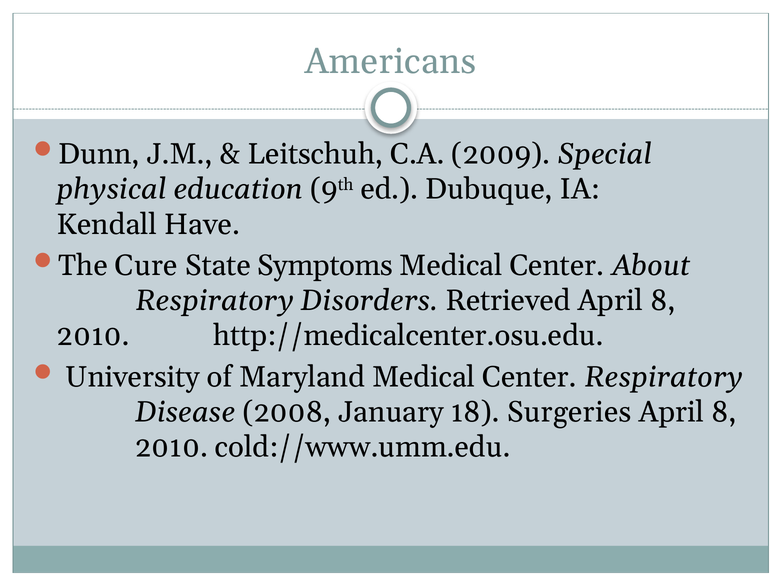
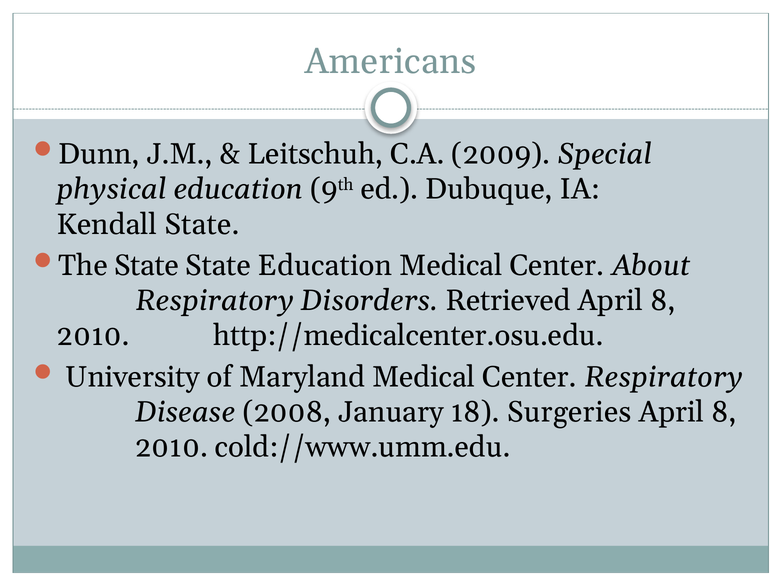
Kendall Have: Have -> State (202, 225)
The Cure: Cure -> State (147, 266)
State Symptoms: Symptoms -> Education (325, 266)
